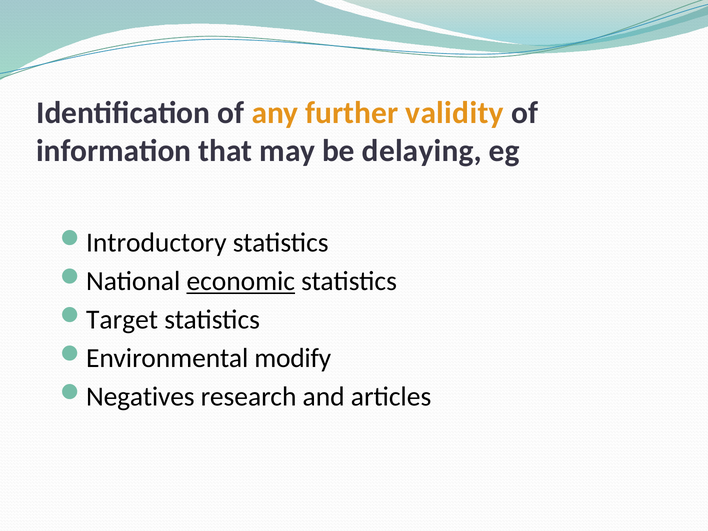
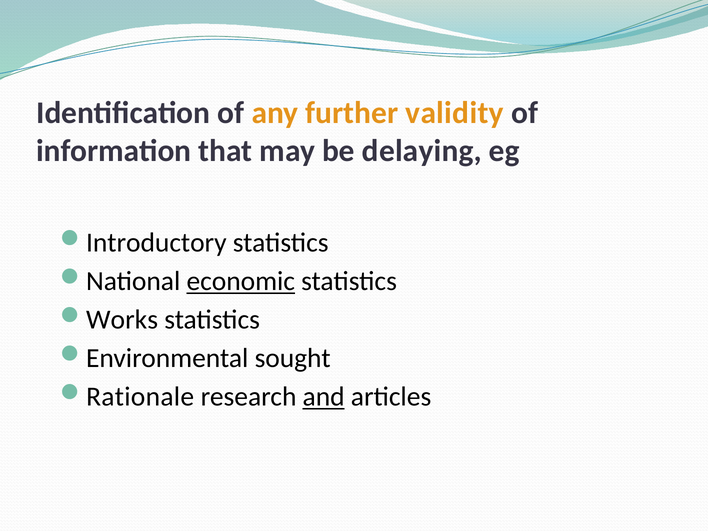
Target: Target -> Works (122, 320)
modify: modify -> sought (293, 358)
Negatives: Negatives -> Rationale (140, 397)
and underline: none -> present (324, 397)
